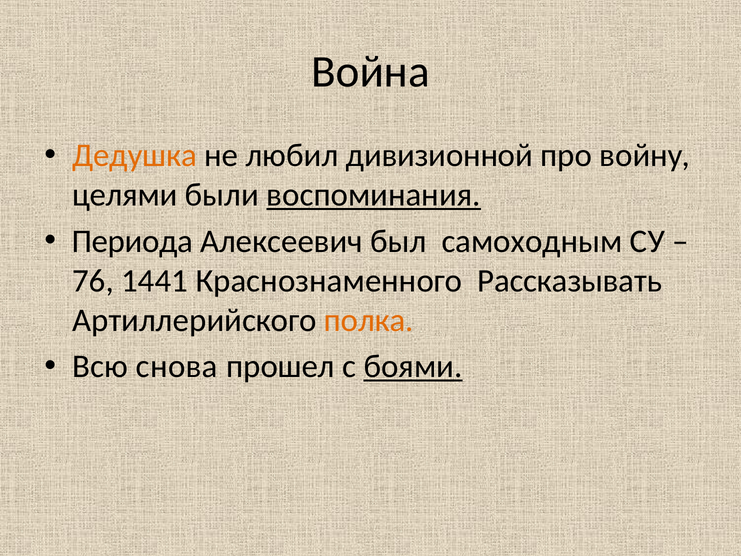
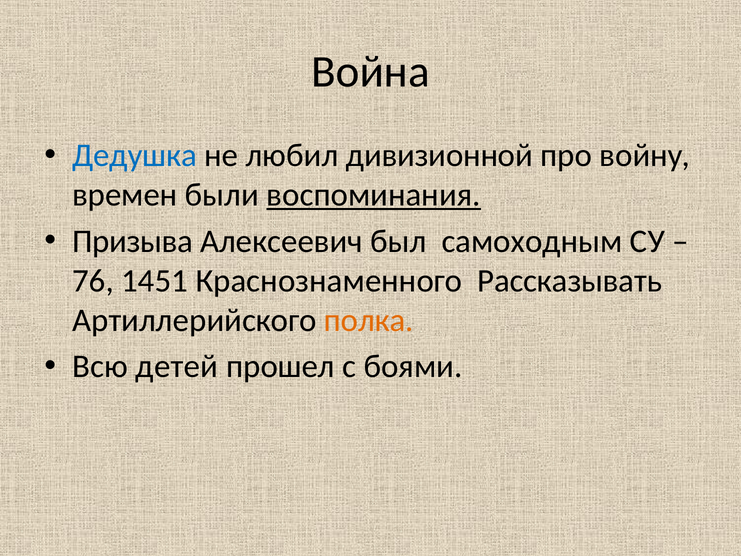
Дедушка colour: orange -> blue (135, 155)
целями: целями -> времен (125, 195)
Периода: Периода -> Призыва (133, 241)
1441: 1441 -> 1451 (155, 281)
снова: снова -> детей (177, 366)
боями underline: present -> none (413, 366)
